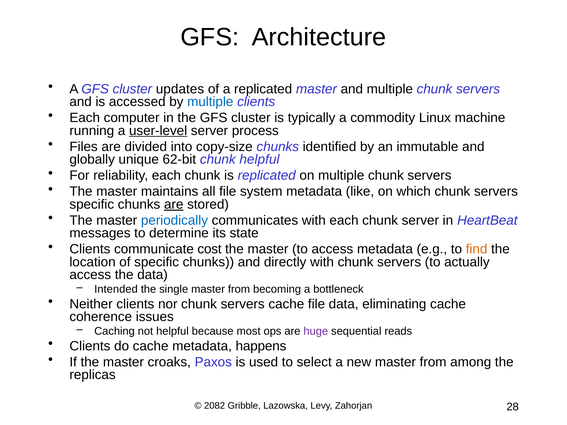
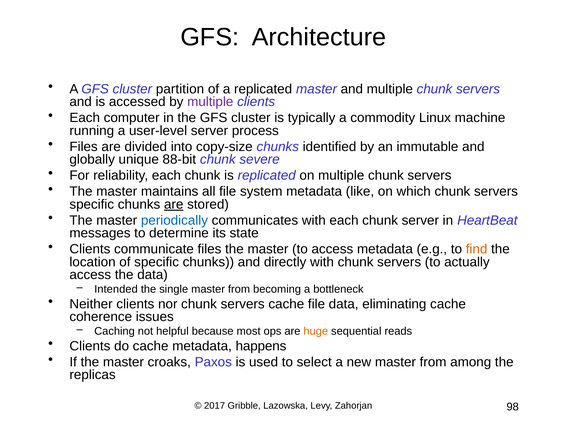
updates: updates -> partition (180, 89)
multiple colour: blue -> purple (210, 102)
user-level underline: present -> none (158, 131)
62-bit: 62-bit -> 88-bit (179, 160)
chunk helpful: helpful -> severe (260, 160)
communicate cost: cost -> files (209, 249)
huge colour: purple -> orange (316, 331)
2082: 2082 -> 2017 (215, 406)
28: 28 -> 98 (513, 407)
